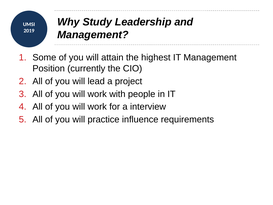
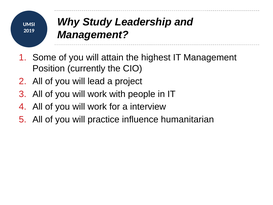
requirements: requirements -> humanitarian (187, 119)
